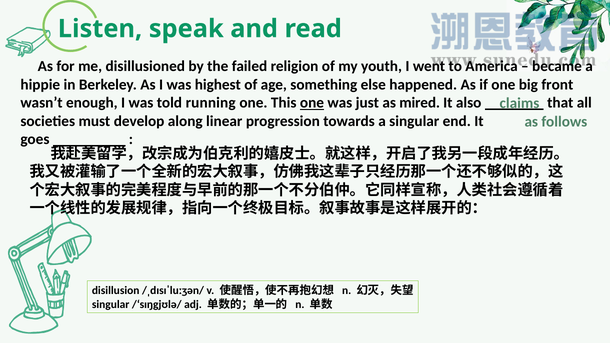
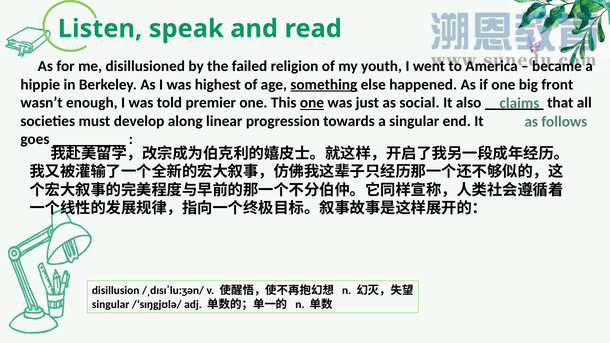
something underline: none -> present (324, 85)
running: running -> premier (211, 103)
mired: mired -> social (420, 103)
